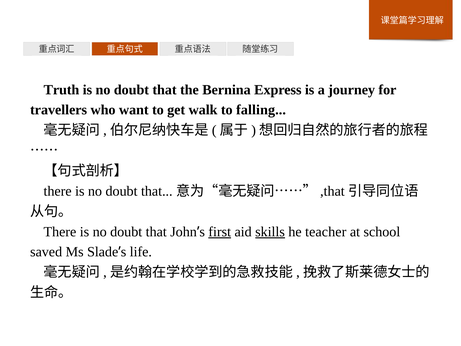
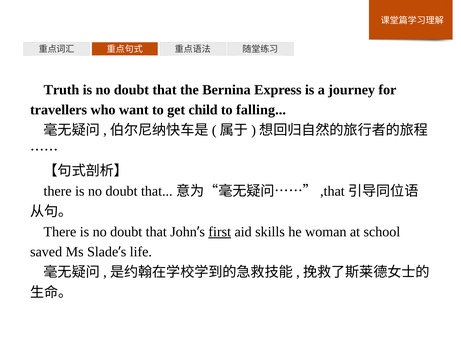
walk: walk -> child (203, 110)
skills underline: present -> none (270, 232)
teacher: teacher -> woman (326, 232)
